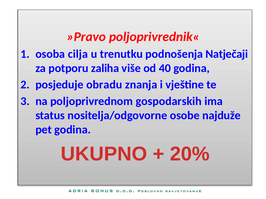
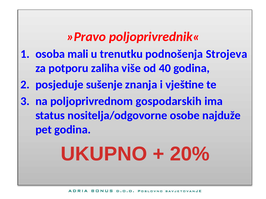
cilja: cilja -> mali (78, 54)
Natječaji: Natječaji -> Strojeva (227, 54)
obradu: obradu -> sušenje (104, 85)
